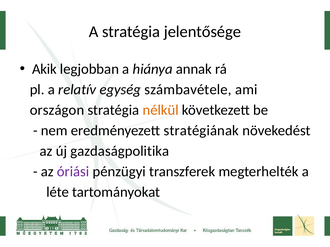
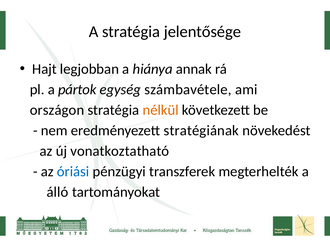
Akik: Akik -> Hajt (44, 69)
relatív: relatív -> pártok (77, 90)
gazdaságpolitika: gazdaságpolitika -> vonatkoztatható (120, 151)
óriási colour: purple -> blue (73, 172)
léte: léte -> álló (57, 192)
